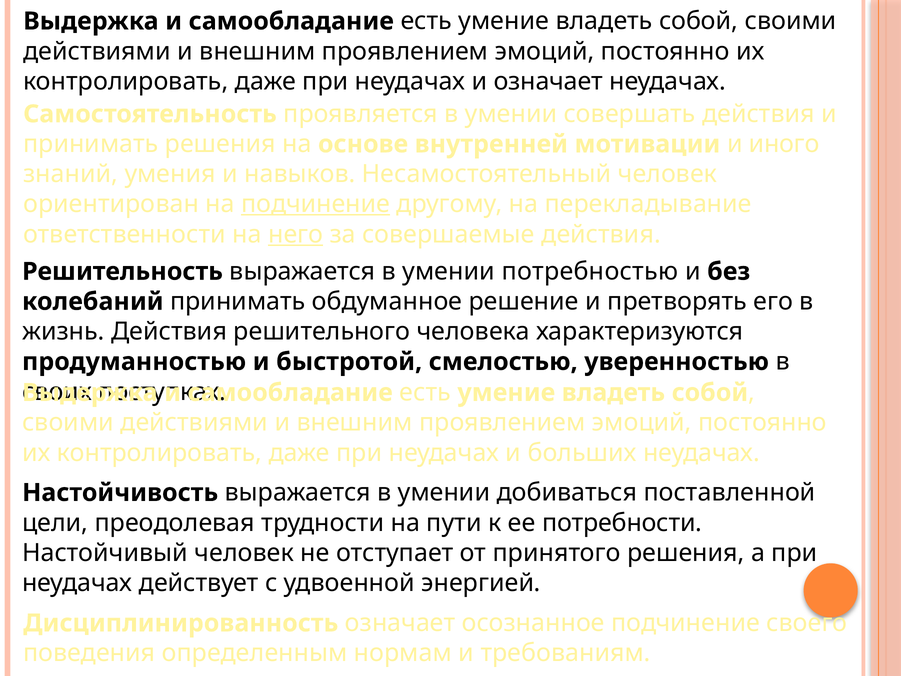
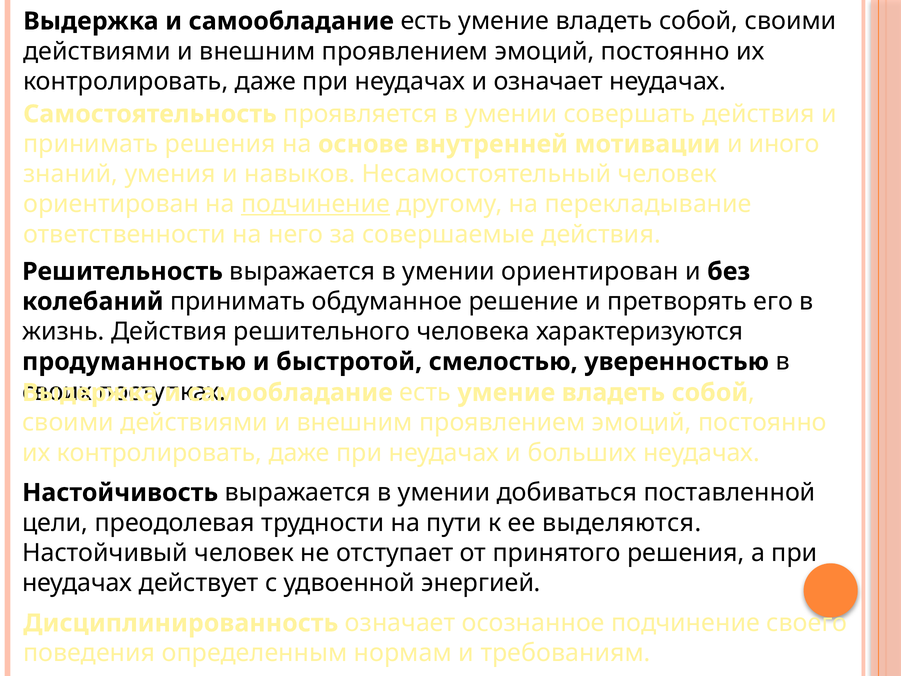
него underline: present -> none (296, 234)
умении потребностью: потребностью -> ориентирован (590, 271)
потребности: потребности -> выделяются (622, 523)
